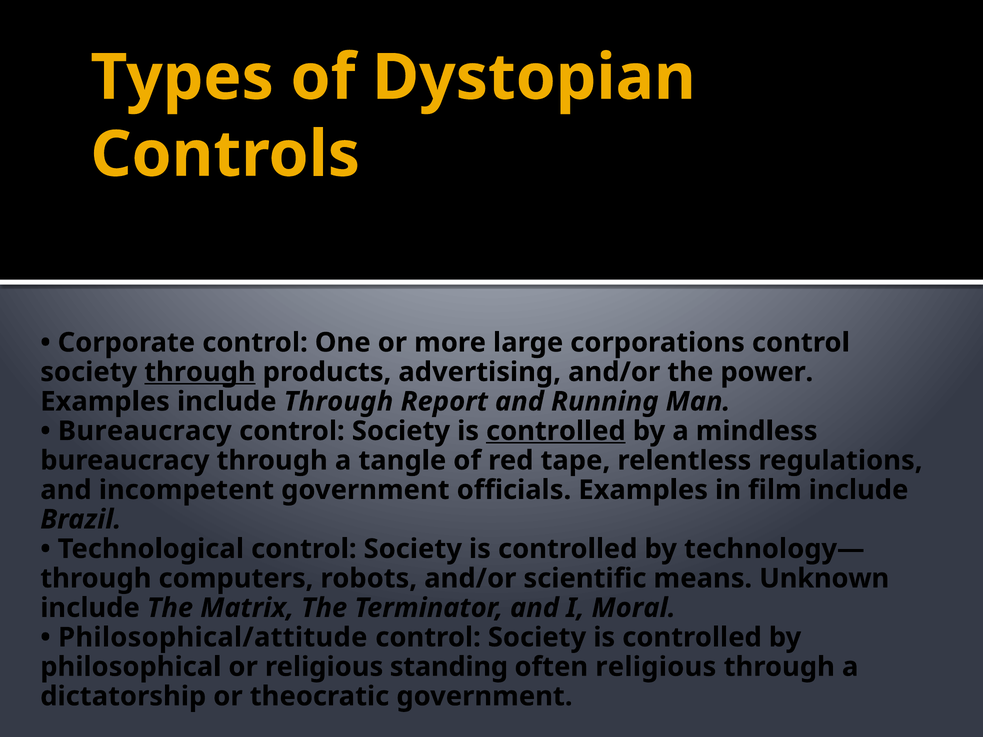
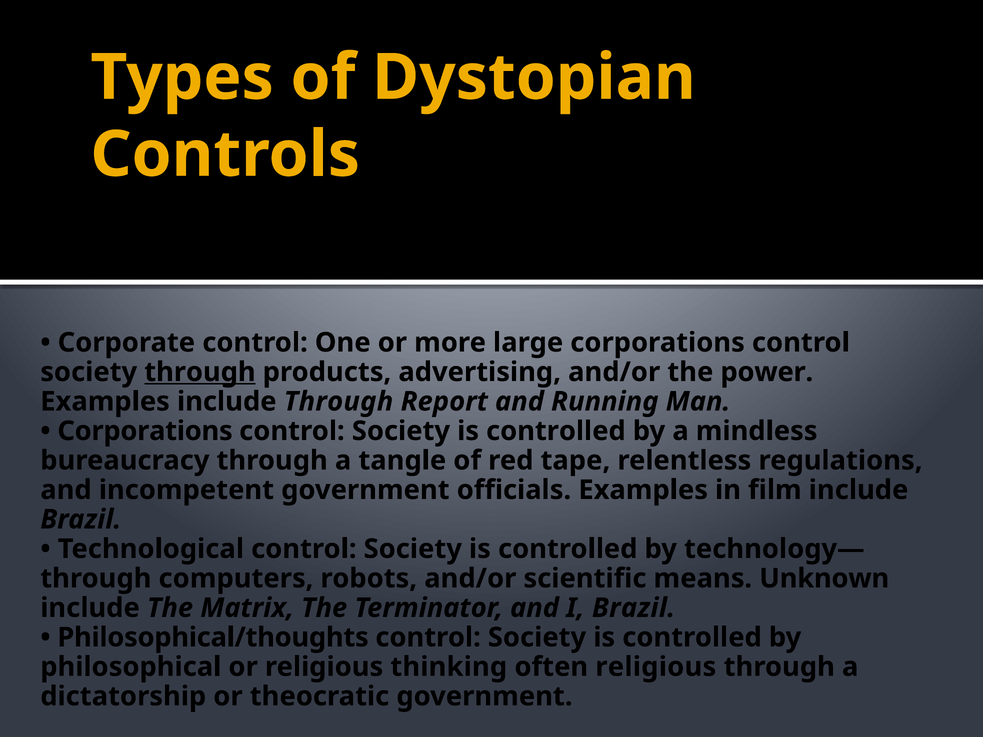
Bureaucracy: Bureaucracy -> Corporations (145, 431)
controlled underline: present -> none (556, 431)
I Moral: Moral -> Brazil (634, 608)
Philosophical/attitude: Philosophical/attitude -> Philosophical/thoughts (213, 638)
standing: standing -> thinking (449, 667)
